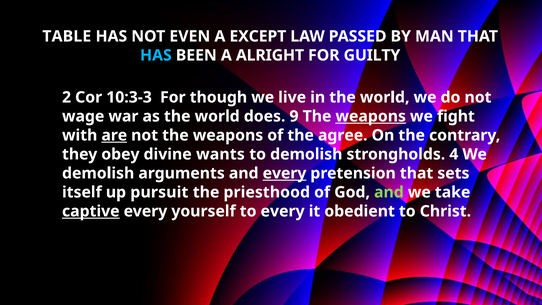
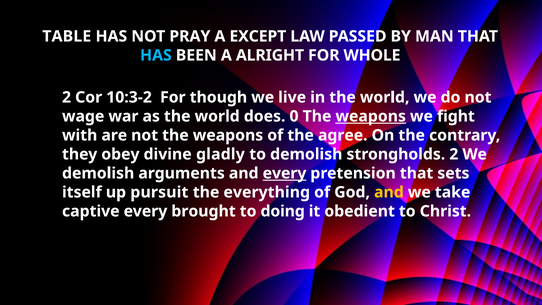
EVEN: EVEN -> PRAY (190, 36)
GUILTY: GUILTY -> WHOLE (372, 55)
10:3-3: 10:3-3 -> 10:3-2 (129, 97)
9: 9 -> 0 (294, 116)
are underline: present -> none (114, 135)
wants: wants -> gladly (220, 154)
strongholds 4: 4 -> 2 (454, 154)
priesthood: priesthood -> everything (267, 192)
and colour: light green -> yellow (389, 192)
captive underline: present -> none (91, 211)
yourself: yourself -> brought (204, 211)
to every: every -> doing (283, 211)
